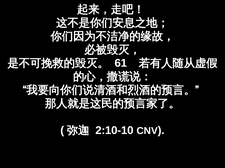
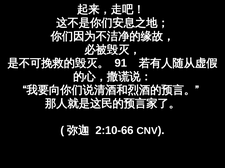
61: 61 -> 91 (121, 63)
2:10-10: 2:10-10 -> 2:10-66 (114, 131)
